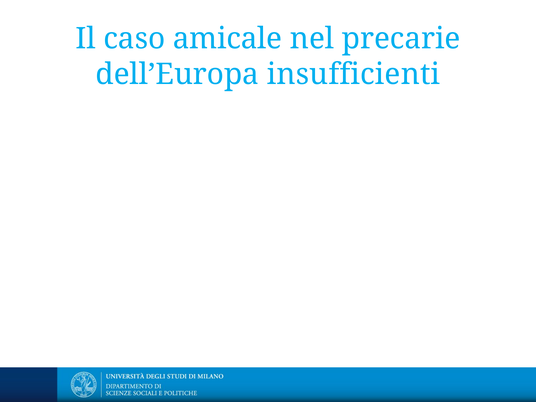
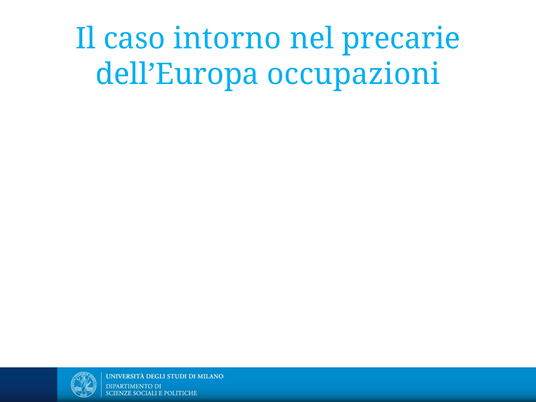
amicale: amicale -> intorno (227, 39)
insufficienti: insufficienti -> occupazioni (353, 74)
